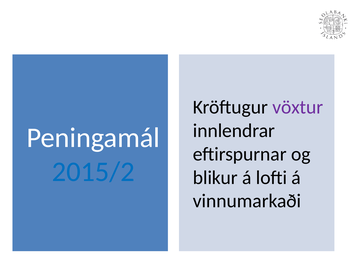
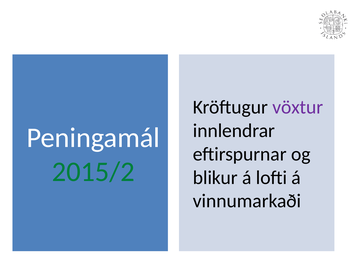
2015/2 colour: blue -> green (93, 172)
